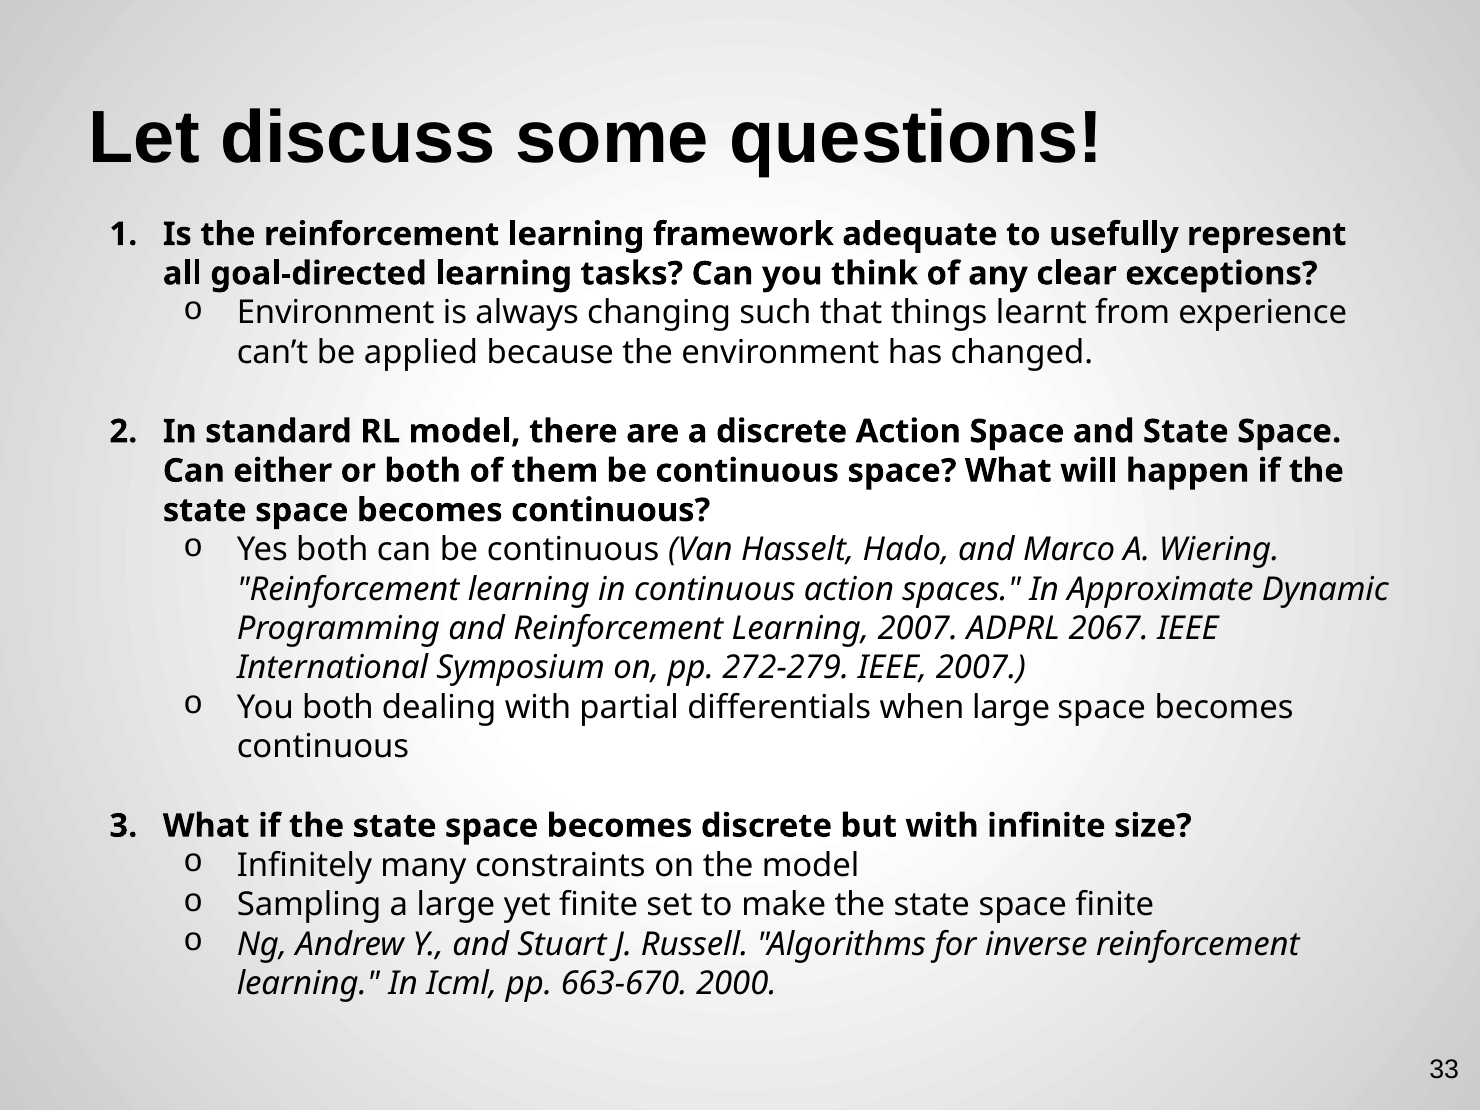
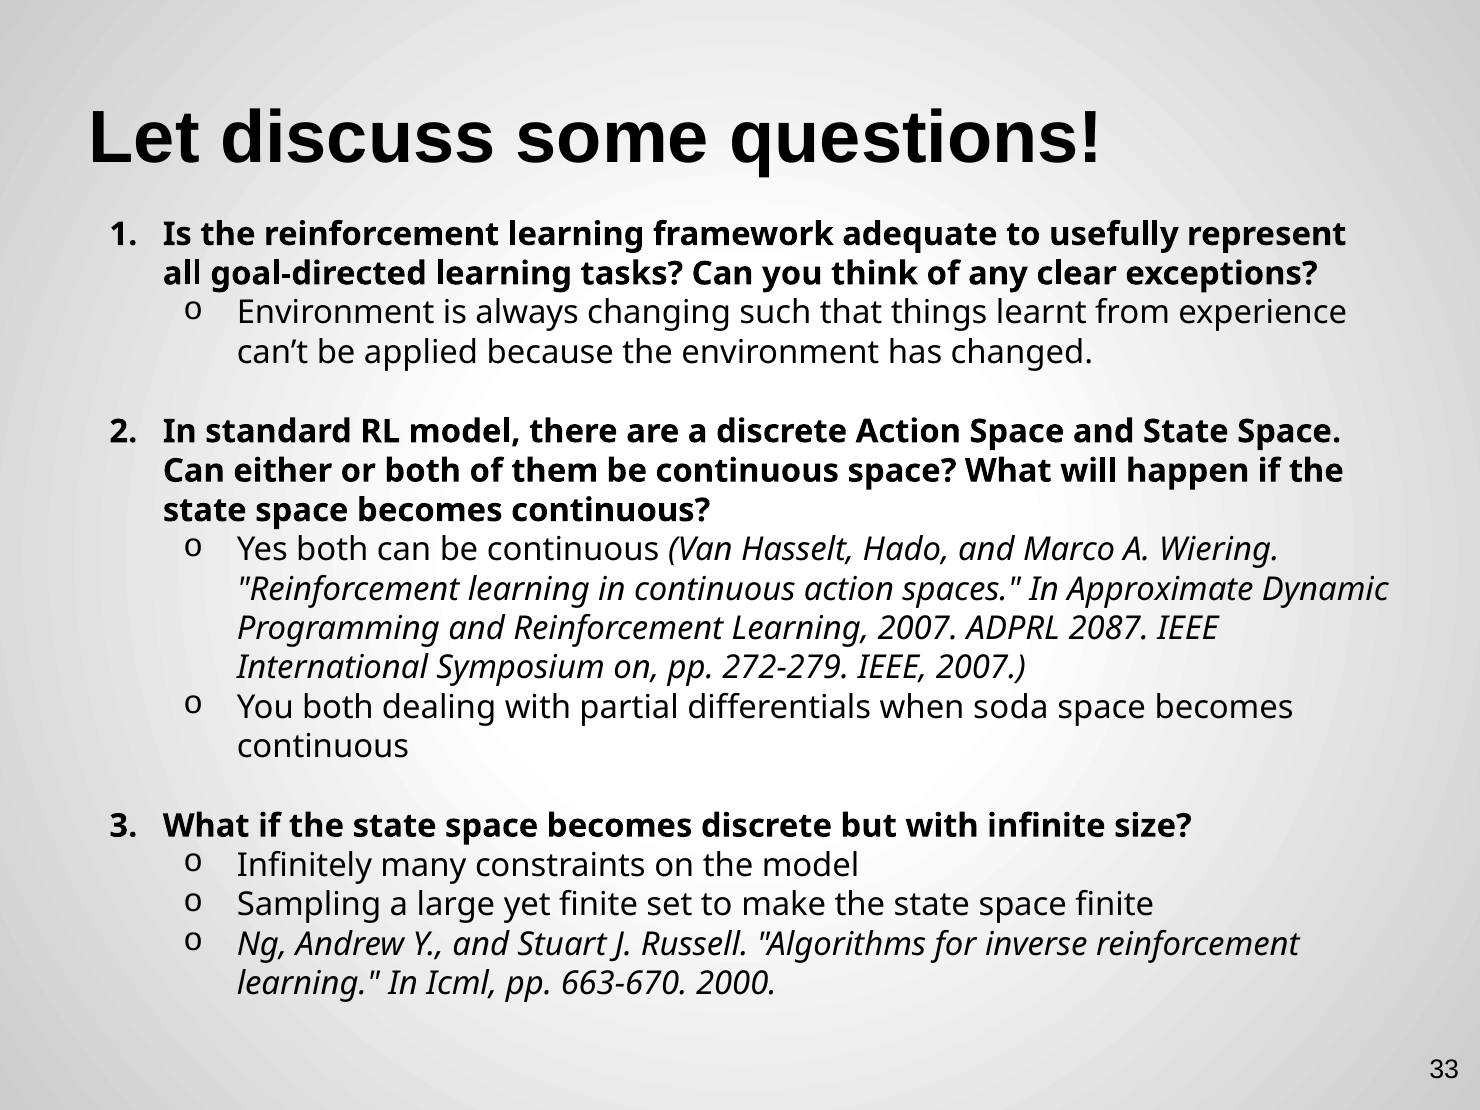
2067: 2067 -> 2087 (1109, 629)
when large: large -> soda (1011, 708)
